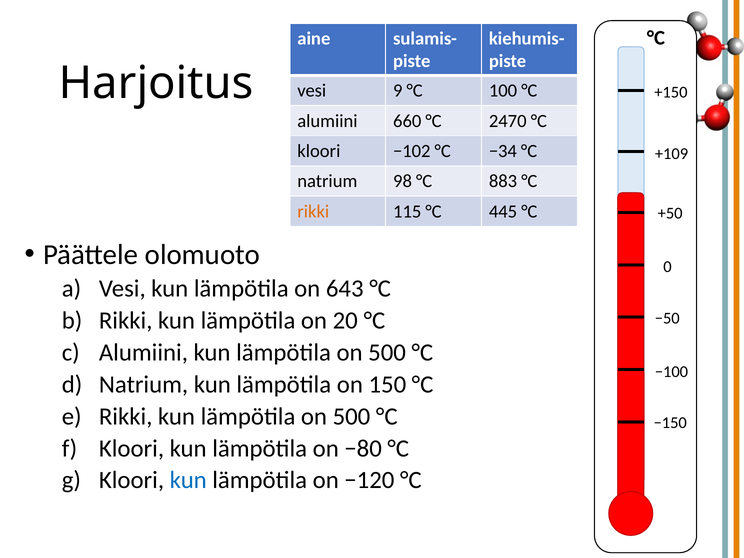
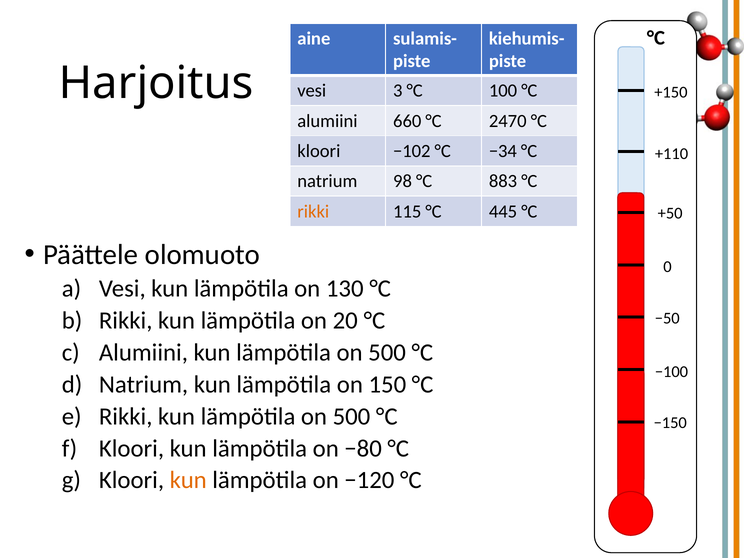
9: 9 -> 3 (398, 91)
+109: +109 -> +110 (672, 154)
643: 643 -> 130 (345, 289)
kun colour: blue -> orange (188, 480)
